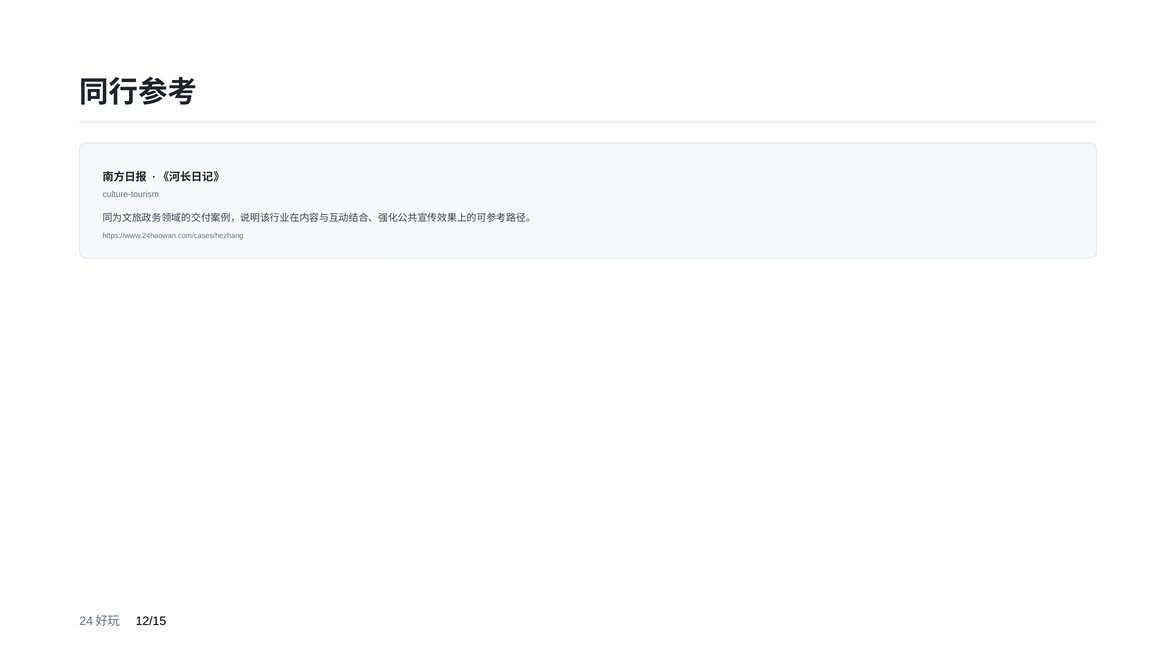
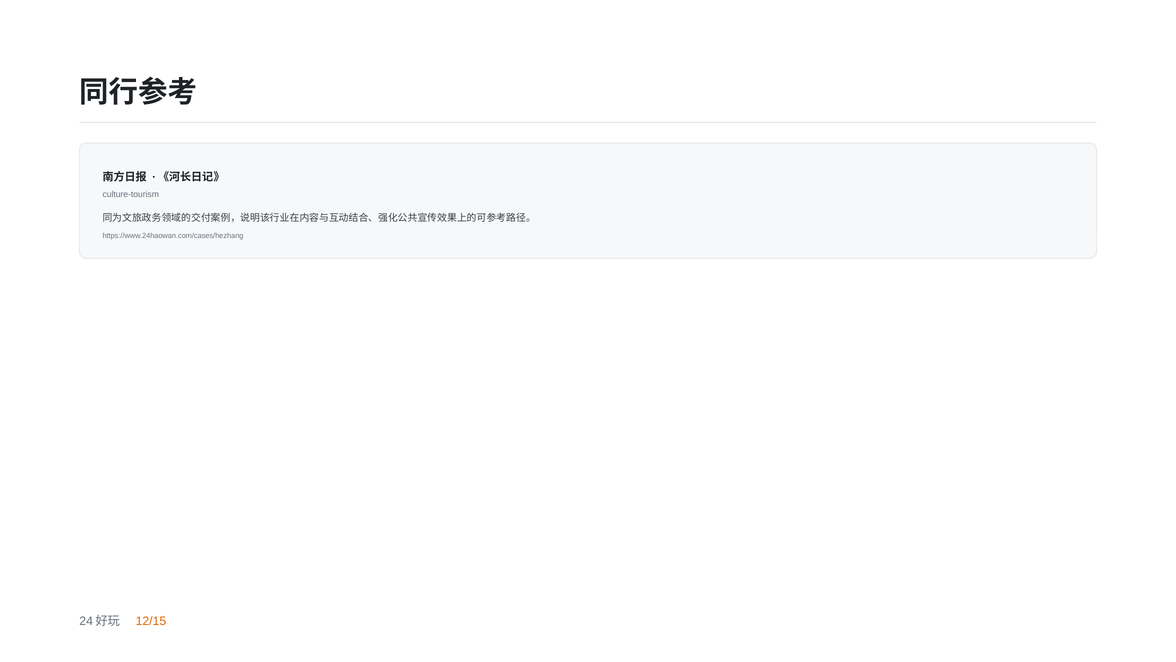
12/15 colour: black -> orange (151, 621)
